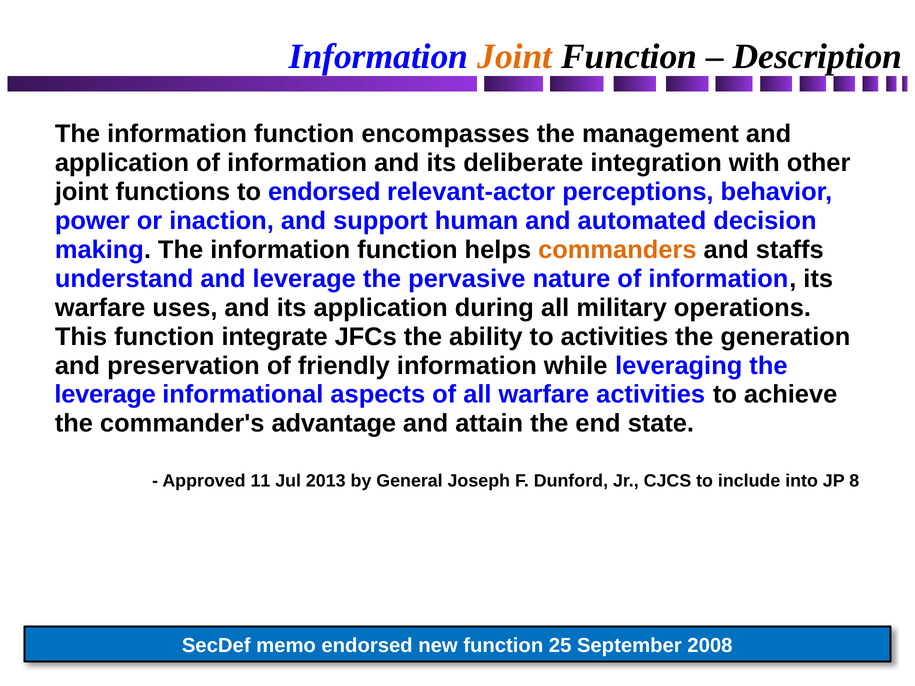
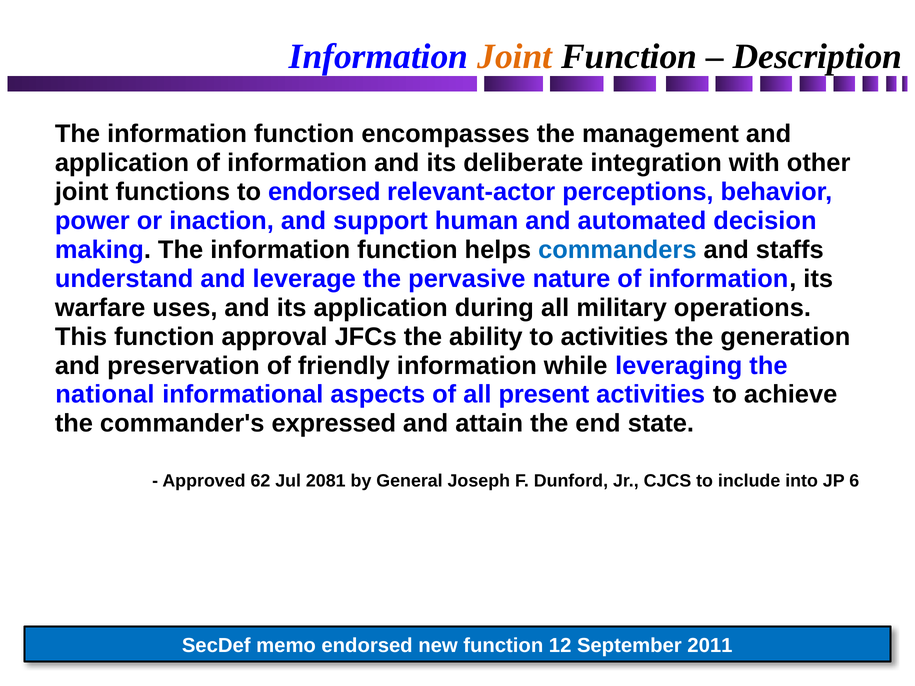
commanders colour: orange -> blue (617, 250)
integrate: integrate -> approval (274, 337)
leverage: leverage -> national (105, 395)
all warfare: warfare -> present (544, 395)
advantage: advantage -> expressed (334, 424)
11: 11 -> 62 (260, 481)
2013: 2013 -> 2081 (326, 481)
8: 8 -> 6 (854, 481)
25: 25 -> 12 (560, 646)
2008: 2008 -> 2011 (710, 646)
